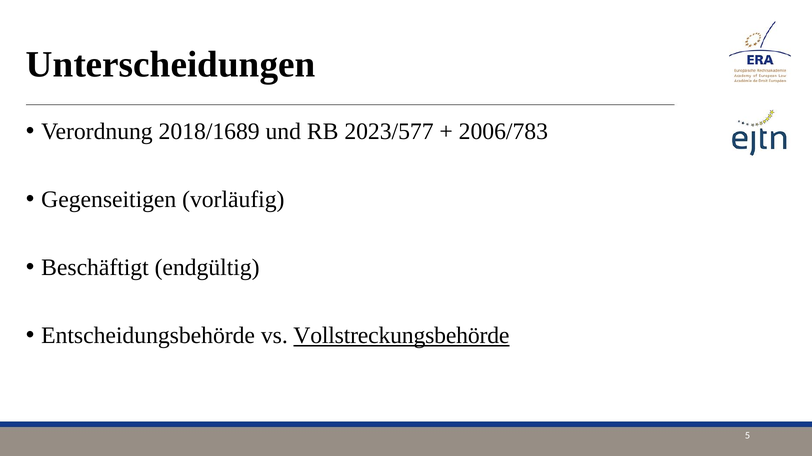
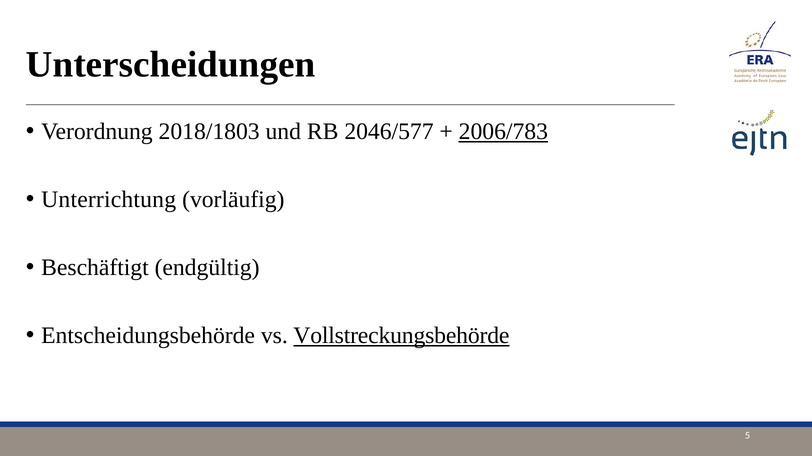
2018/1689: 2018/1689 -> 2018/1803 (209, 132)
2023/577: 2023/577 -> 2046/577 (389, 132)
2006/783 underline: none -> present (503, 132)
Gegenseitigen: Gegenseitigen -> Unterrichtung (109, 200)
